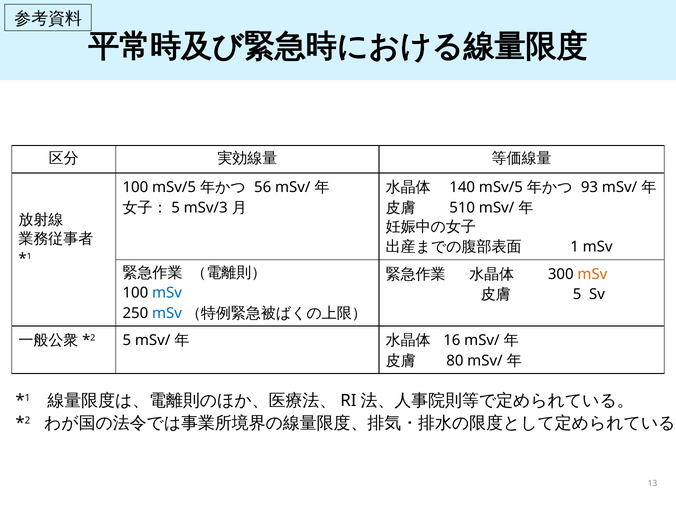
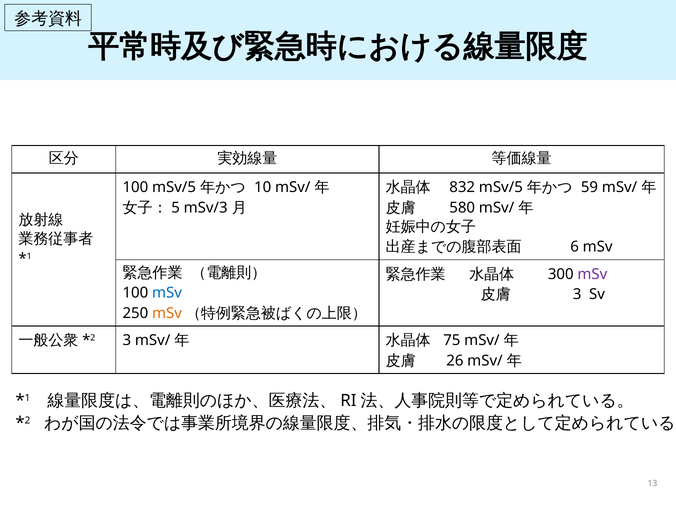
140: 140 -> 832 (462, 187)
93: 93 -> 59 (589, 187)
56: 56 -> 10 (263, 187)
510: 510 -> 580 (462, 208)
1: 1 -> 6 (575, 247)
mSv colour: orange -> purple (592, 274)
5: 5 -> 3 (577, 295)
mSv colour: blue -> orange (167, 313)
5: 5 -> 3 (127, 340)
16: 16 -> 75 (452, 340)
80: 80 -> 26 (455, 361)
